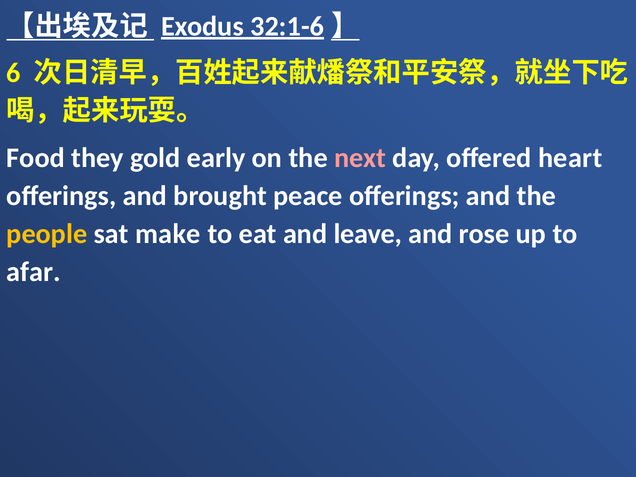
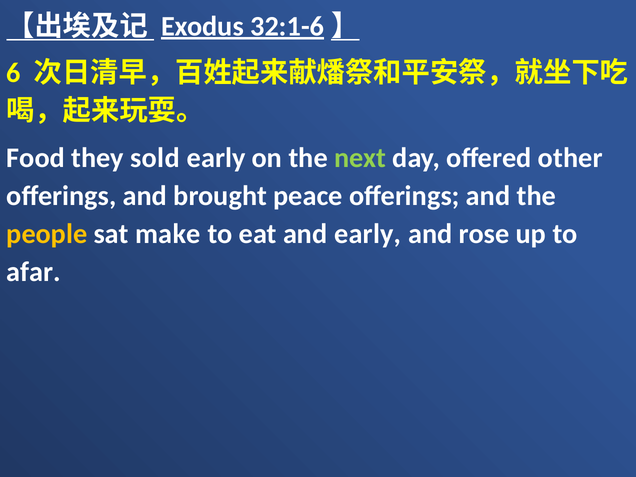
gold: gold -> sold (155, 158)
next colour: pink -> light green (360, 158)
heart: heart -> other (570, 158)
and leave: leave -> early (368, 234)
